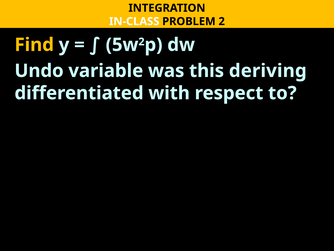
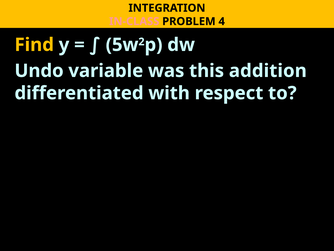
IN-CLASS colour: white -> pink (134, 21)
PROBLEM 2: 2 -> 4 (222, 21)
deriving: deriving -> addition (268, 71)
